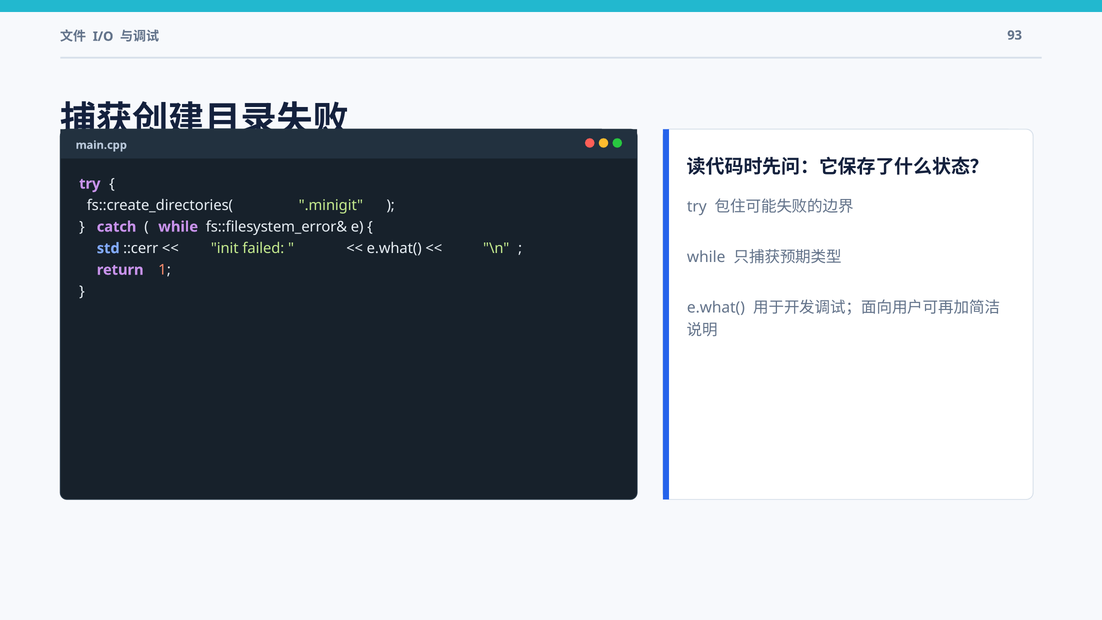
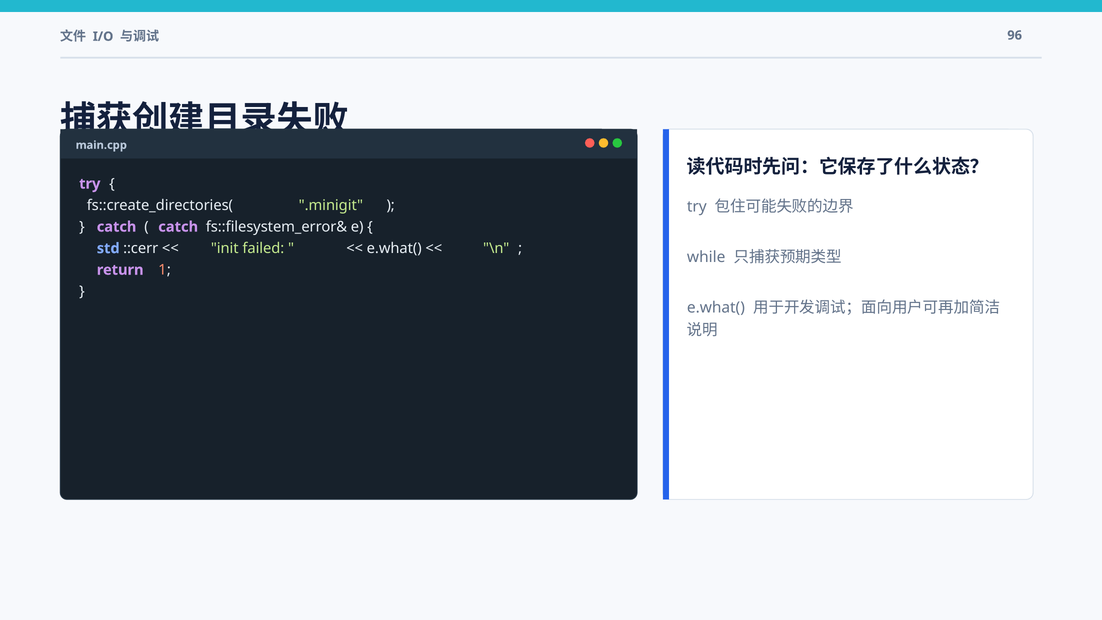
93: 93 -> 96 (1015, 35)
while: while -> catch (178, 227)
